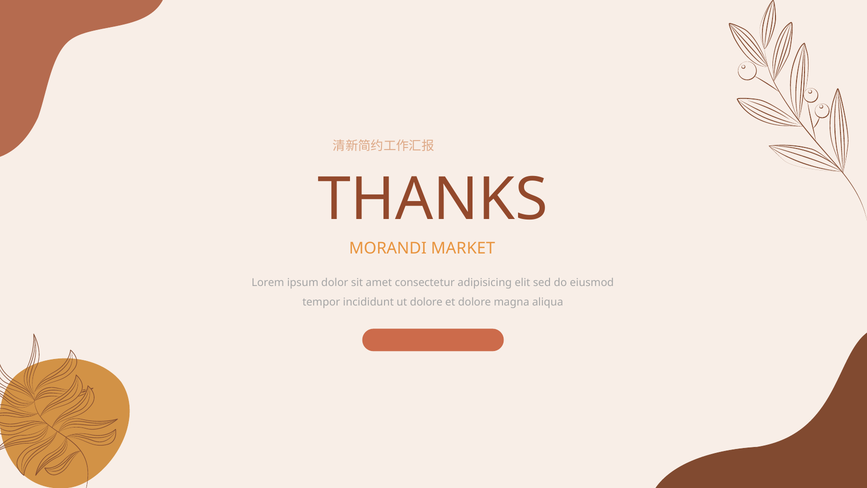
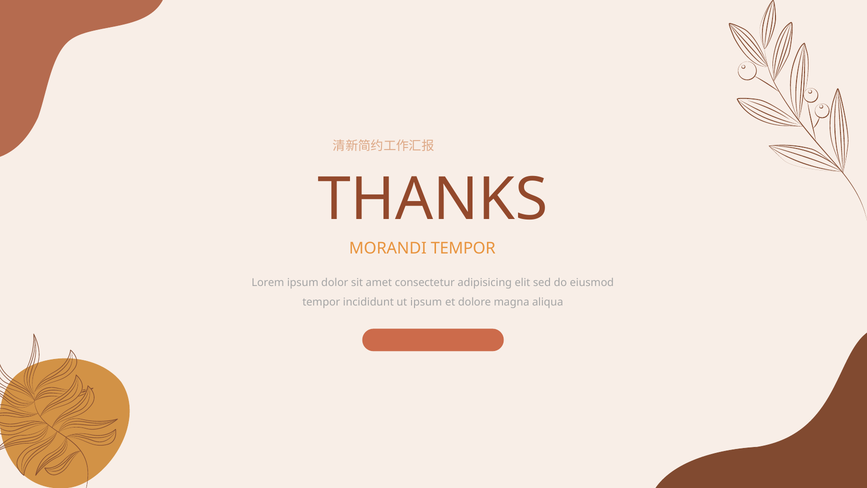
MORANDI MARKET: MARKET -> TEMPOR (463, 248)
ut dolore: dolore -> ipsum (426, 302)
